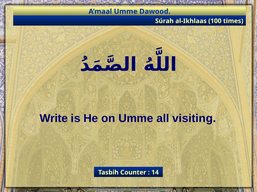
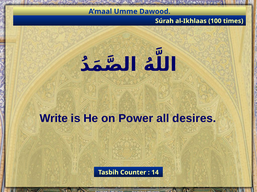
on Umme: Umme -> Power (136, 119)
visiting: visiting -> desires (194, 119)
